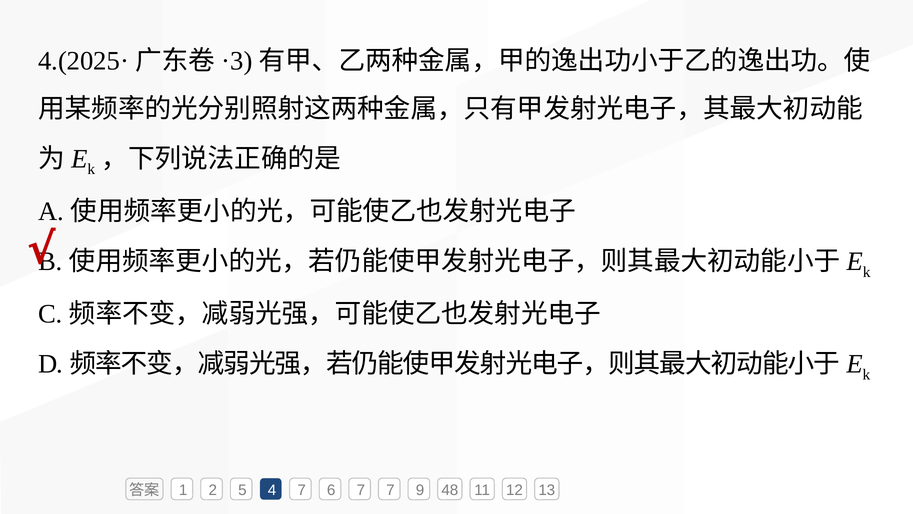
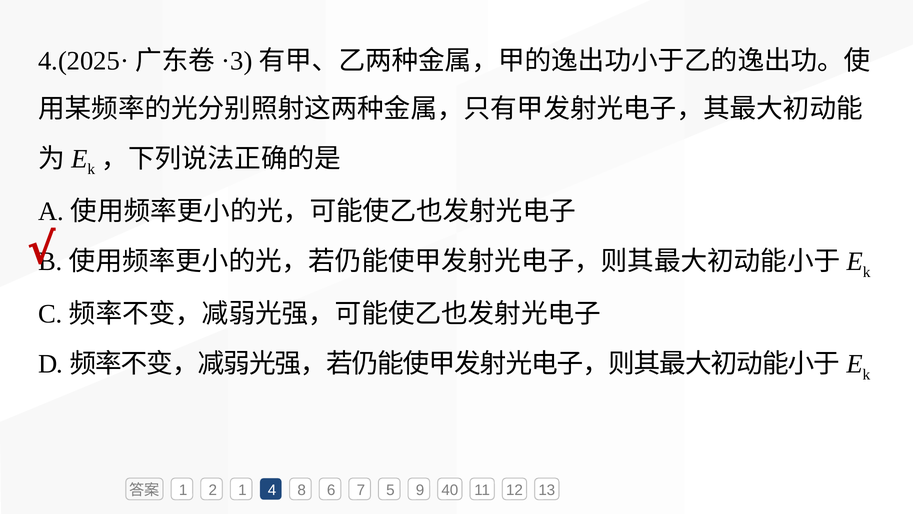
2 5: 5 -> 1 (242, 490)
4 7: 7 -> 8 (302, 490)
7 7: 7 -> 5 (390, 490)
48: 48 -> 40 (450, 490)
